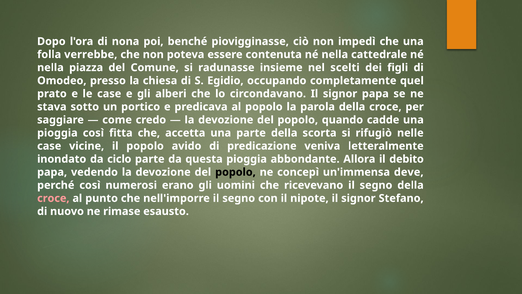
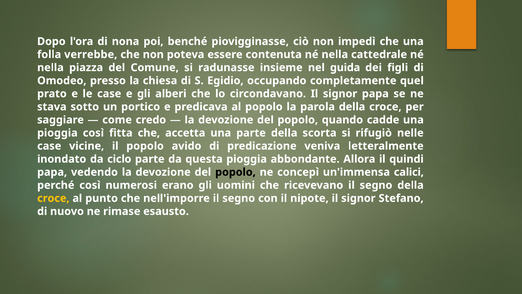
scelti: scelti -> guida (345, 67)
debito: debito -> quindi (406, 159)
deve: deve -> calici (409, 172)
croce colour: pink -> yellow (53, 198)
